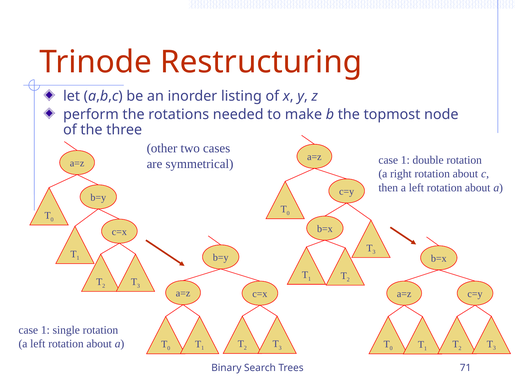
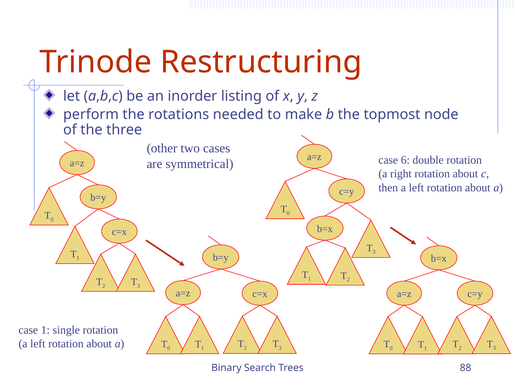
1: 1 -> 6 (405, 160)
71: 71 -> 88 (466, 368)
